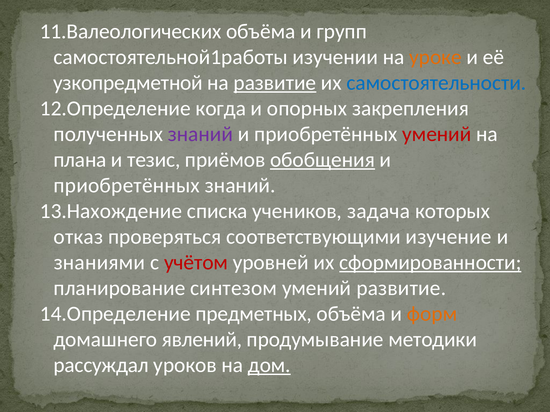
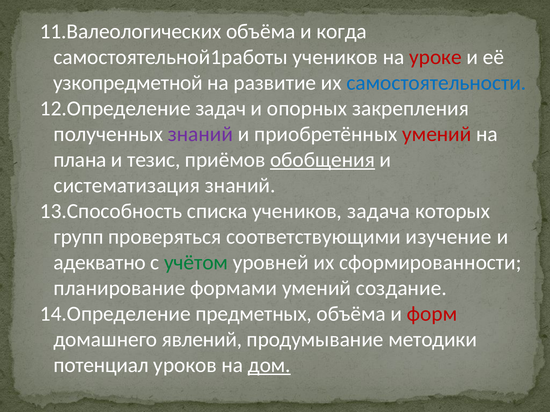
групп: групп -> когда (342, 32)
самостоятельной1работы изучении: изучении -> учеников (335, 57)
уроке colour: orange -> red (435, 57)
развитие underline: present -> none (275, 83)
когда: когда -> задач (221, 109)
приобретённых: приобретённых -> систематизация (127, 186)
13.Нахождение: 13.Нахождение -> 13.Способность (111, 211)
отказ: отказ -> групп (79, 237)
знаниями: знаниями -> адекватно (100, 263)
учётом colour: red -> green (196, 263)
сформированности underline: present -> none (430, 263)
синтезом: синтезом -> формами (234, 288)
умений развитие: развитие -> создание (401, 288)
форм colour: orange -> red (432, 314)
рассуждал: рассуждал -> потенциал (101, 365)
